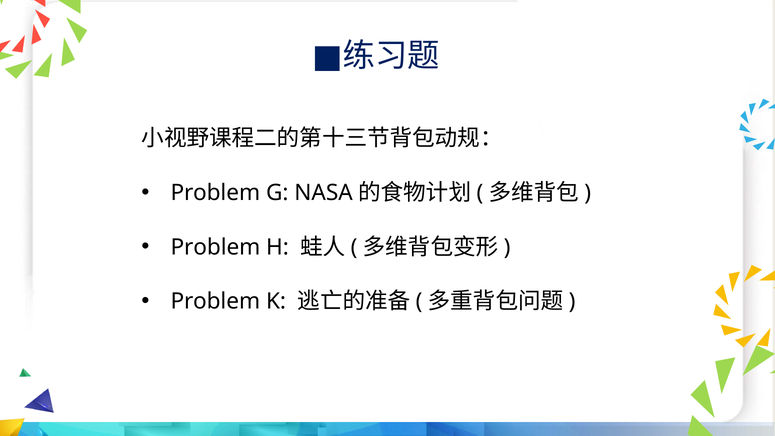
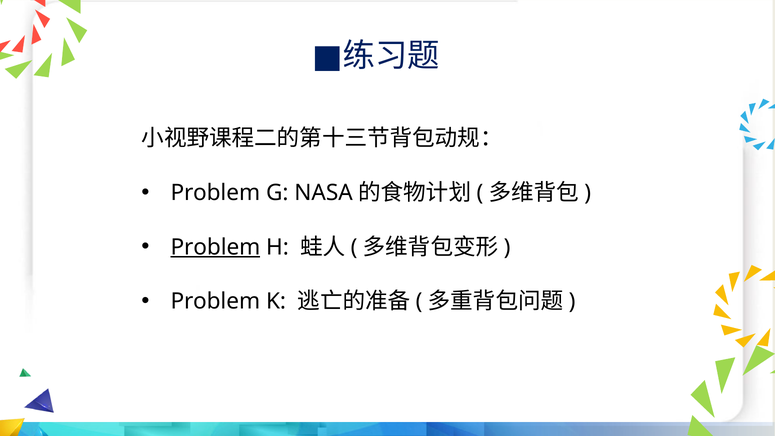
Problem underline: none -> present (215, 247)
